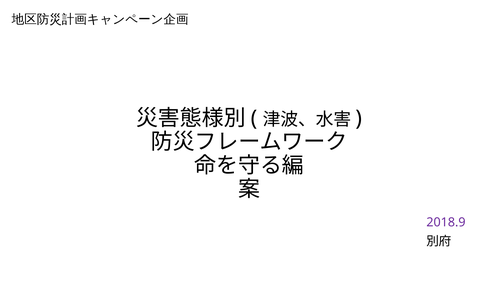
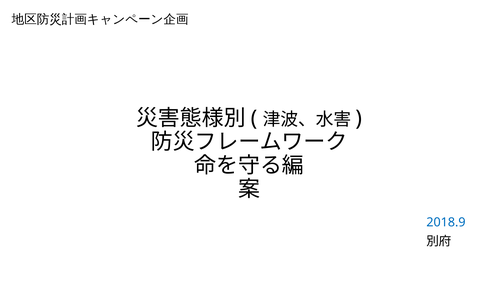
2018.9 colour: purple -> blue (446, 222)
